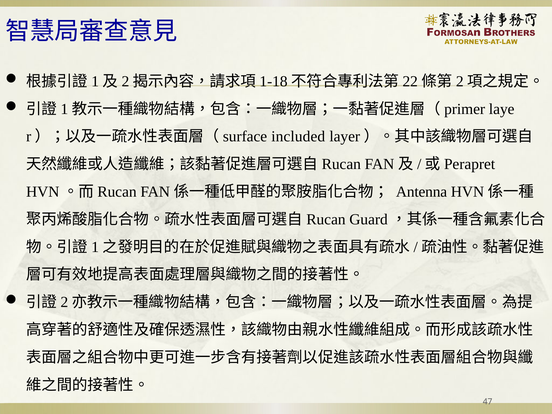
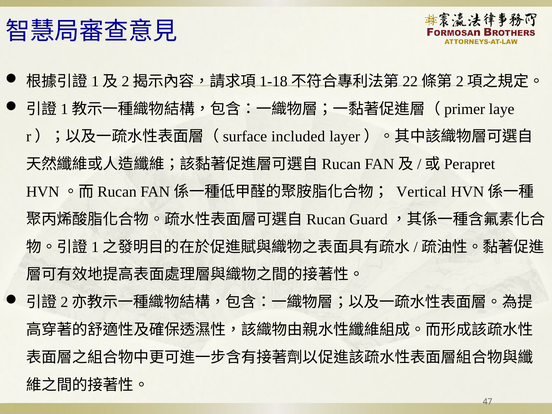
Antenna: Antenna -> Vertical (421, 192)
